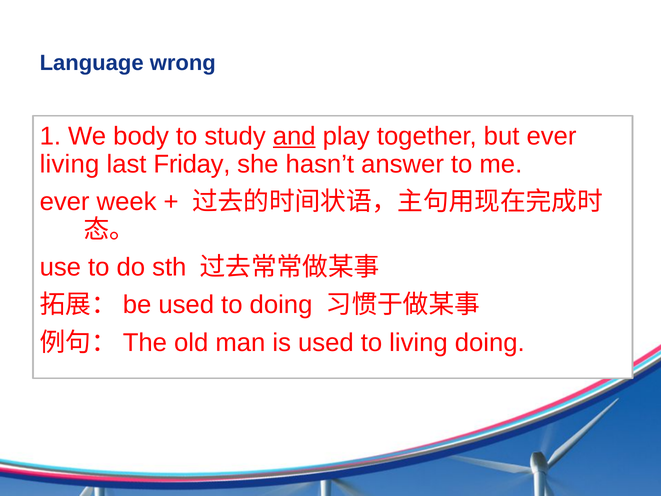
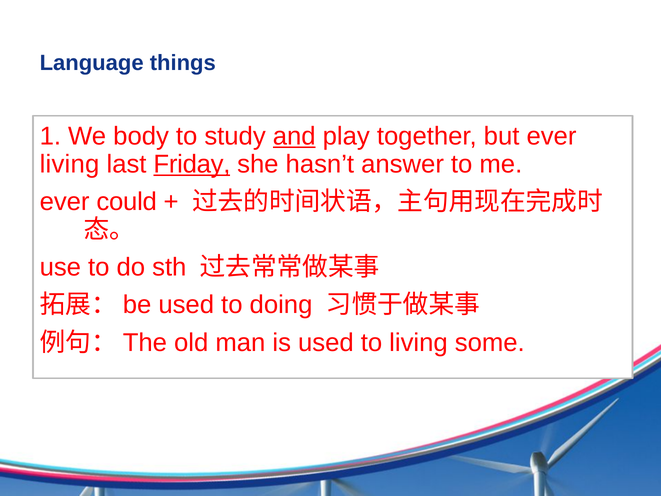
wrong: wrong -> things (183, 63)
Friday underline: none -> present (192, 164)
week: week -> could (127, 202)
living doing: doing -> some (490, 342)
